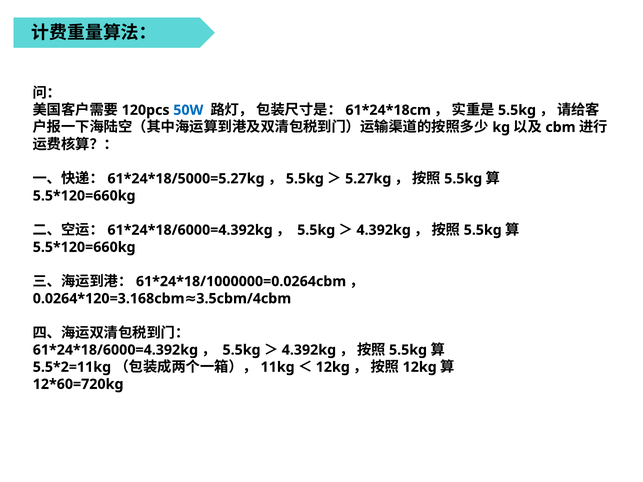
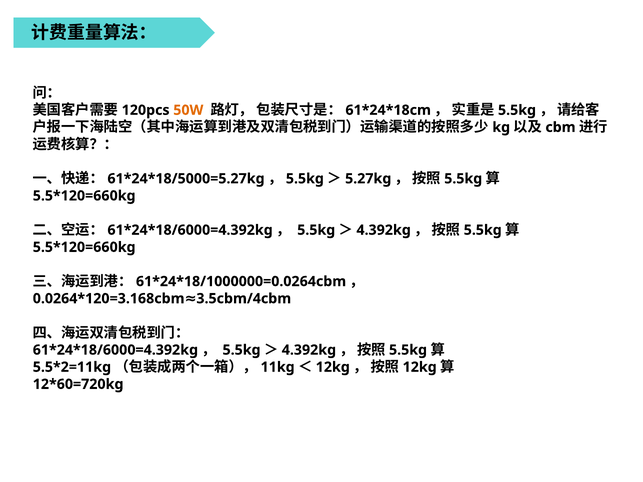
50W colour: blue -> orange (188, 110)
